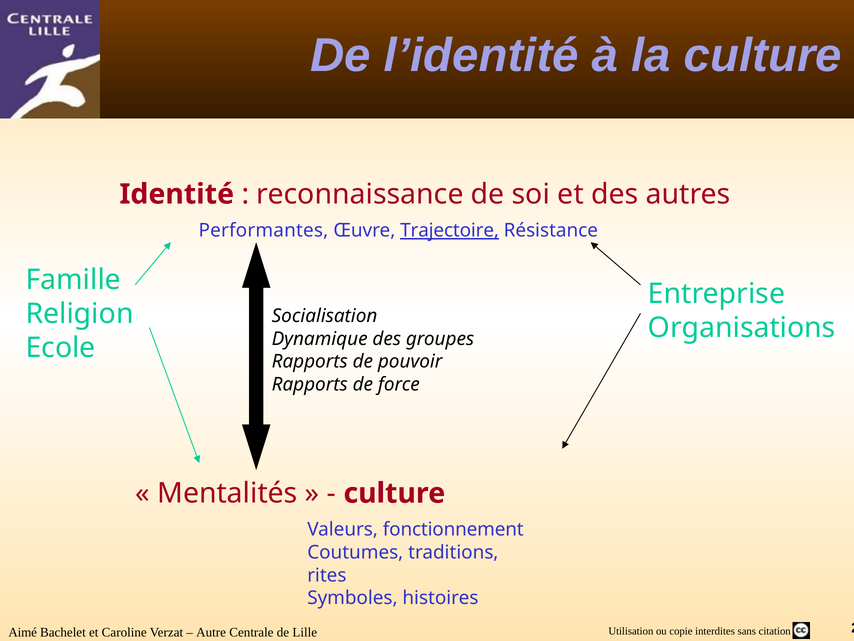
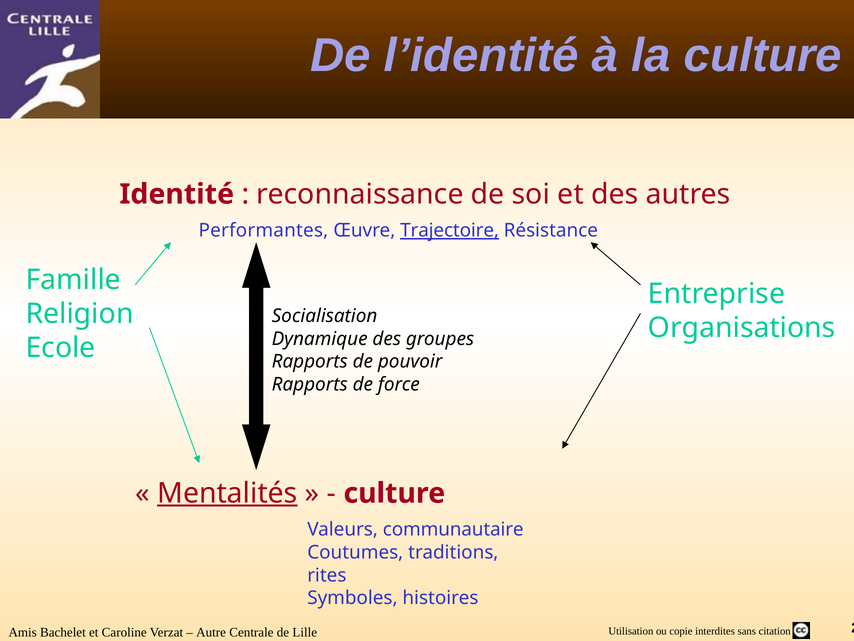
Mentalités underline: none -> present (227, 493)
fonctionnement: fonctionnement -> communautaire (453, 529)
Aimé: Aimé -> Amis (23, 632)
